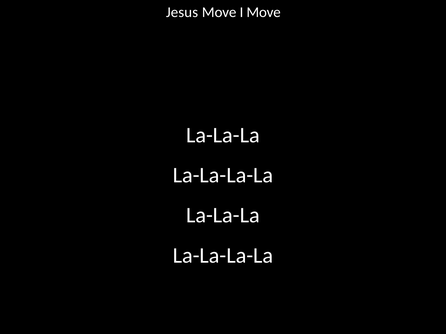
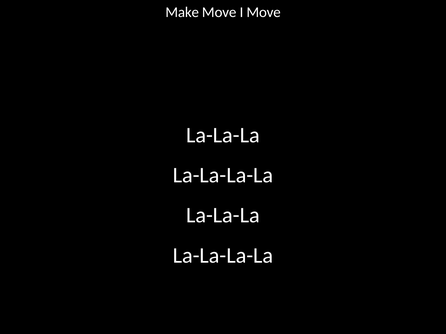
Jesus: Jesus -> Make (182, 12)
